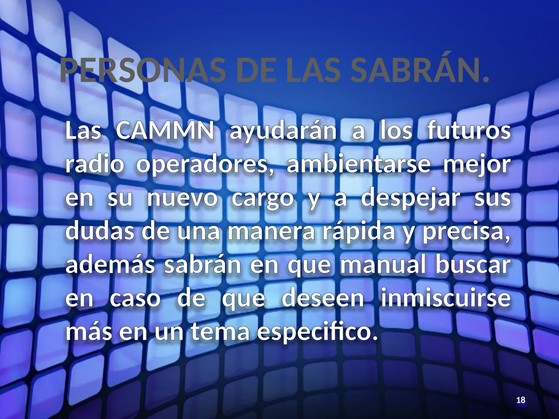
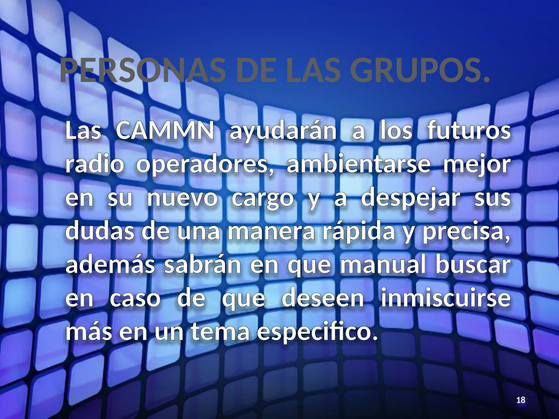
LAS SABRÁN: SABRÁN -> GRUPOS (421, 70)
